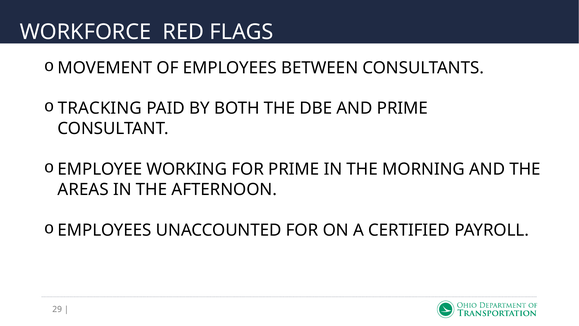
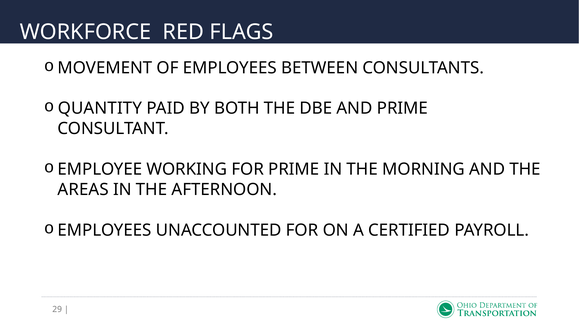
TRACKING: TRACKING -> QUANTITY (100, 108)
